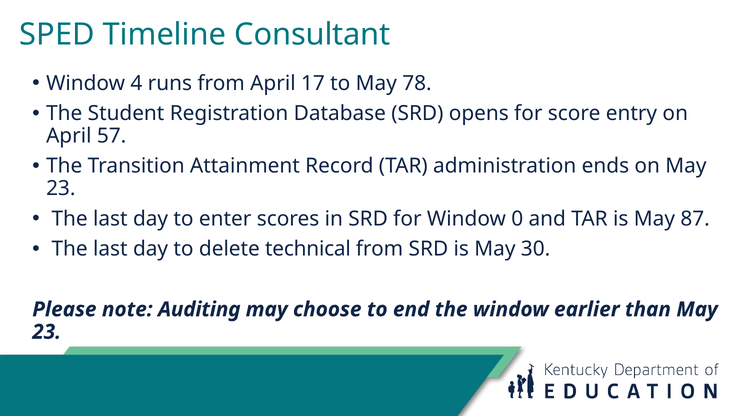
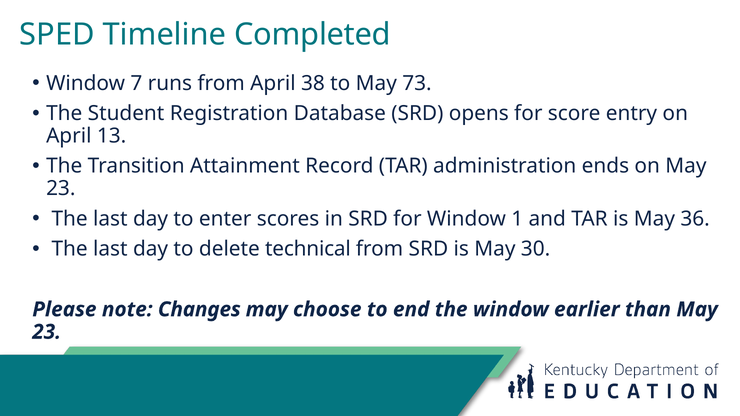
Consultant: Consultant -> Completed (312, 35)
4: 4 -> 7 (136, 83)
17: 17 -> 38 (313, 83)
78: 78 -> 73 (417, 83)
57: 57 -> 13 (112, 136)
0: 0 -> 1 (517, 219)
87: 87 -> 36 (695, 219)
Auditing: Auditing -> Changes (199, 310)
